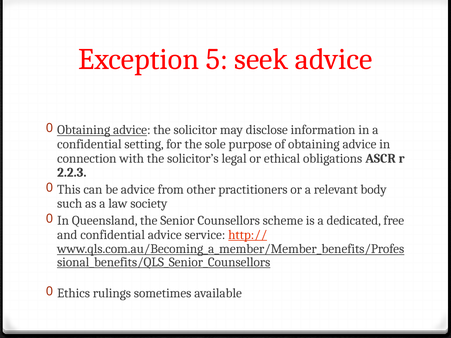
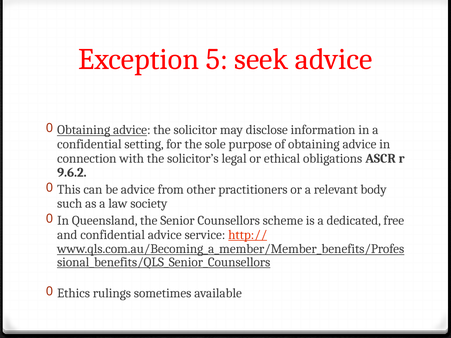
2.2.3: 2.2.3 -> 9.6.2 (72, 173)
